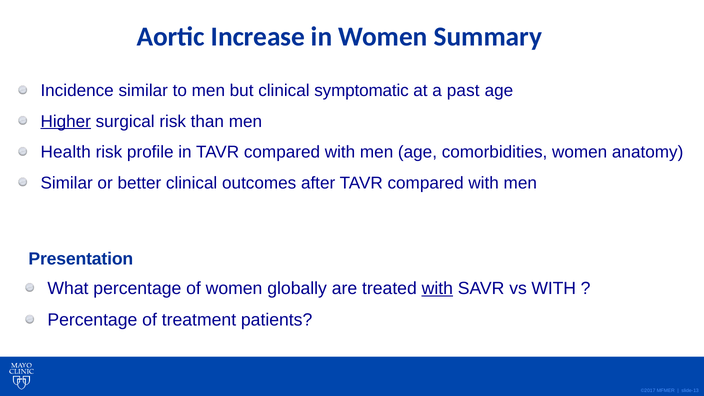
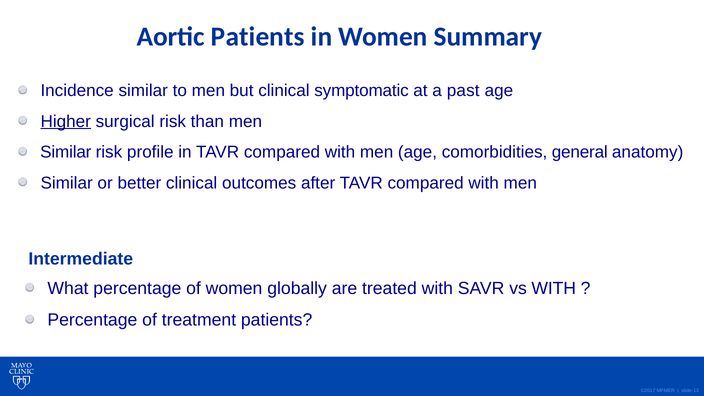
Aortic Increase: Increase -> Patients (258, 37)
Health: Health -> Similar (66, 152)
comorbidities women: women -> general (580, 152)
Presentation: Presentation -> Intermediate (81, 259)
with underline: present -> none (437, 288)
